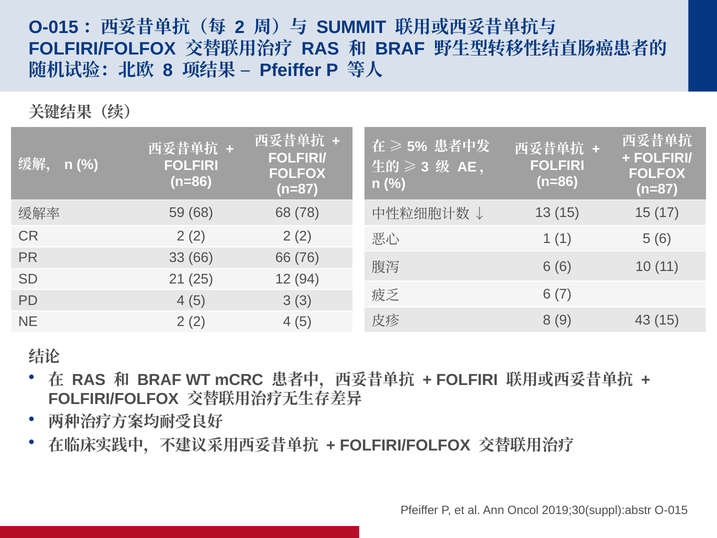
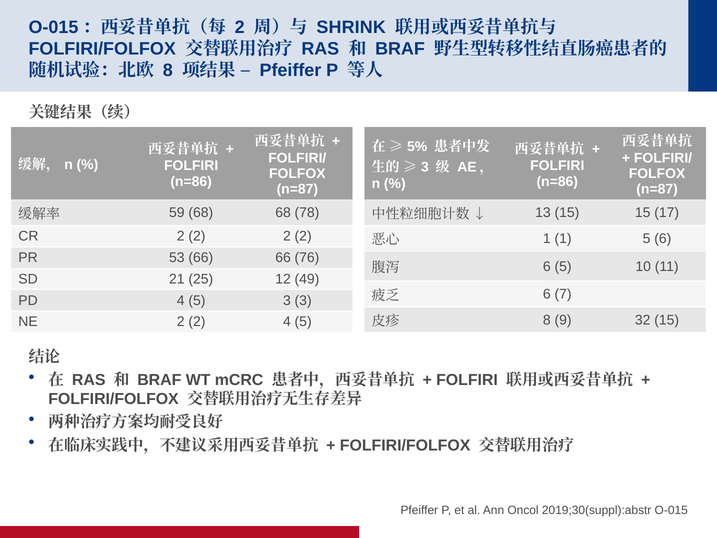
SUMMIT: SUMMIT -> SHRINK (351, 27)
33: 33 -> 53 (177, 258)
6 6: 6 -> 5 (563, 266)
94: 94 -> 49 (307, 279)
43: 43 -> 32 (643, 320)
